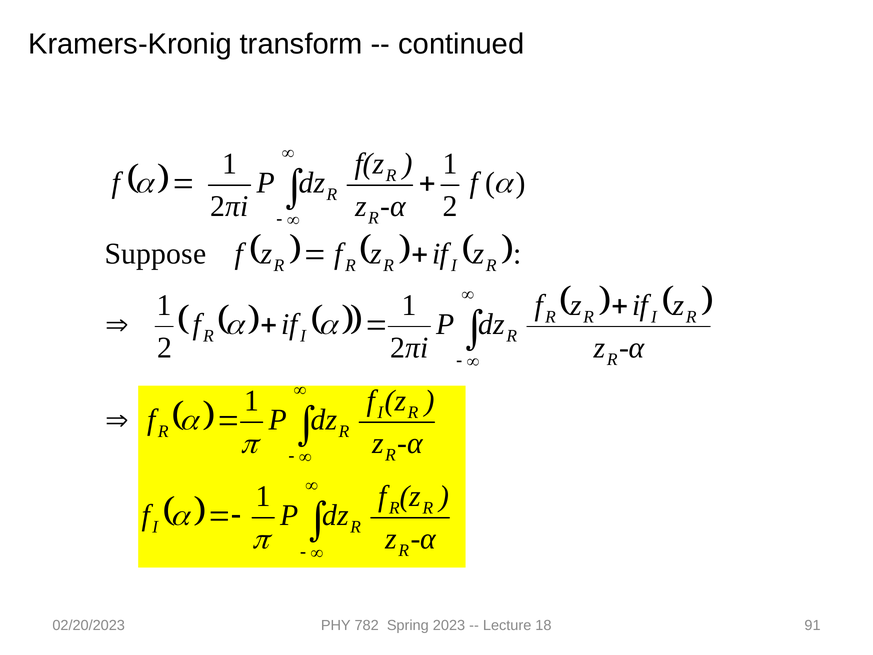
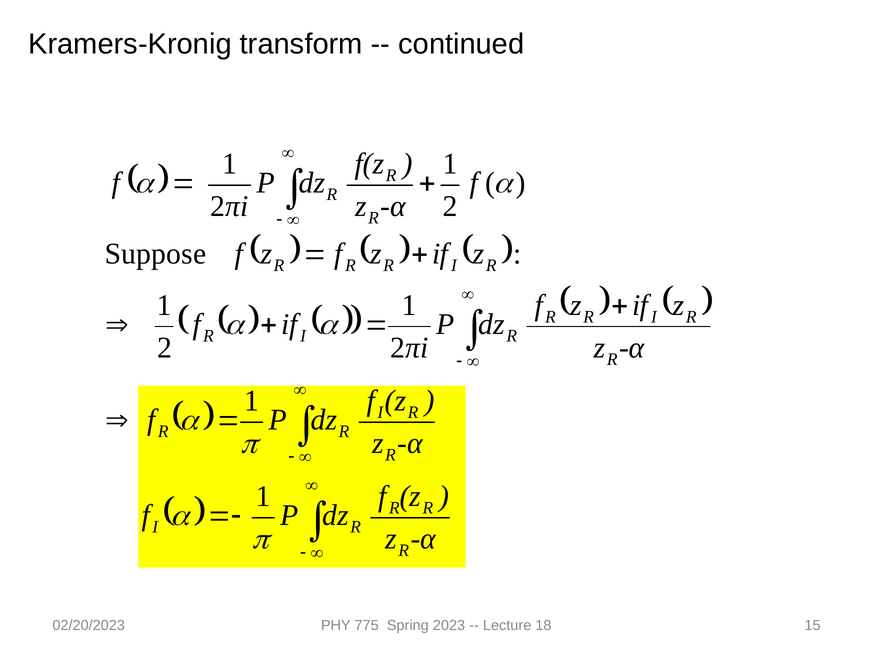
782: 782 -> 775 (367, 625)
91: 91 -> 15 (813, 625)
